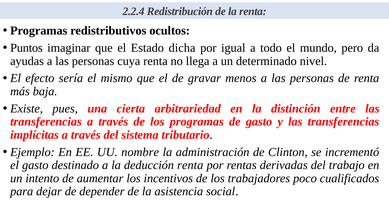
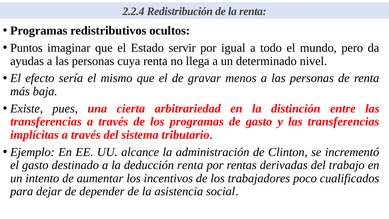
dicha: dicha -> servir (182, 48)
nombre: nombre -> alcance (140, 152)
